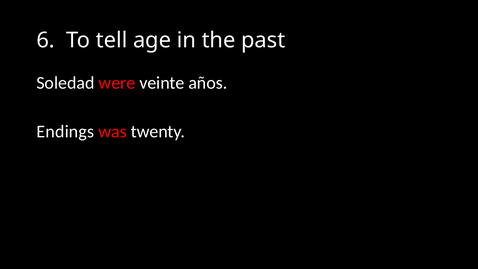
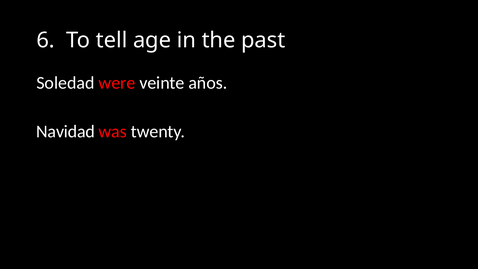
Endings: Endings -> Navidad (66, 132)
